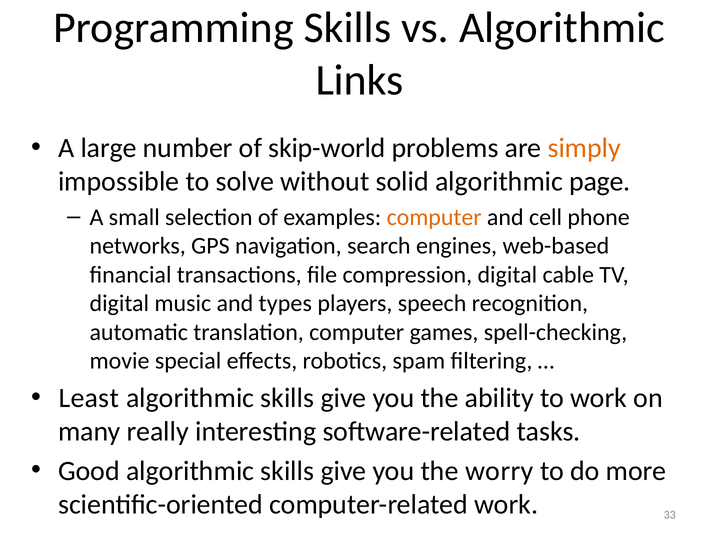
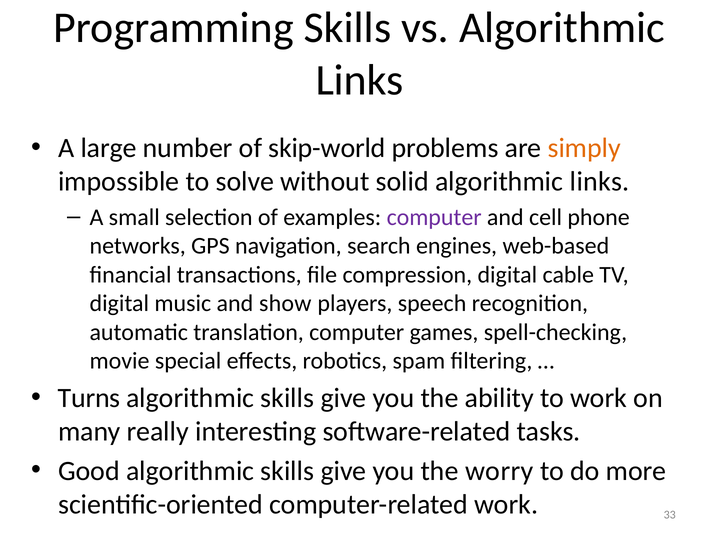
solid algorithmic page: page -> links (600, 182)
computer colour: orange -> purple (434, 217)
types: types -> show (285, 304)
Least: Least -> Turns (89, 398)
